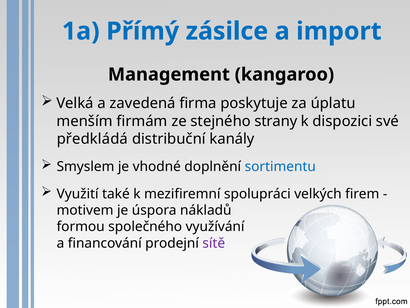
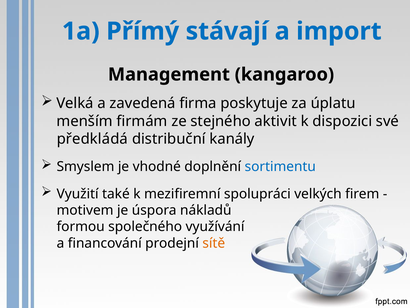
zásilce: zásilce -> stávají (227, 31)
strany: strany -> aktivit (276, 121)
sítě colour: purple -> orange (214, 243)
